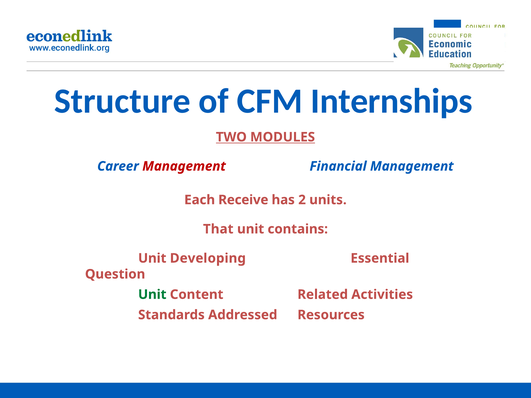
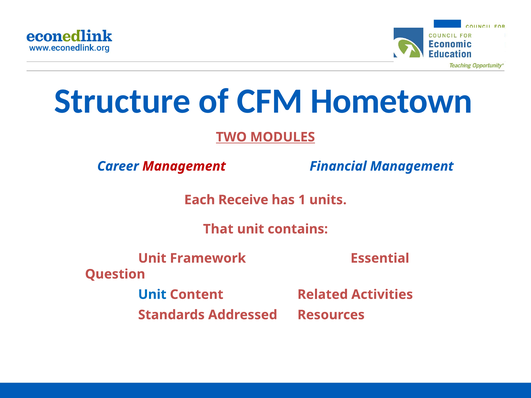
Internships: Internships -> Hometown (392, 101)
2: 2 -> 1 (302, 200)
Developing: Developing -> Framework (208, 258)
Unit colour: green -> blue (152, 295)
